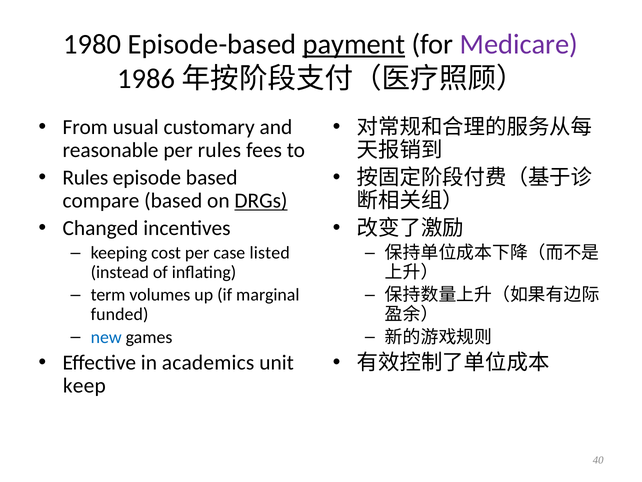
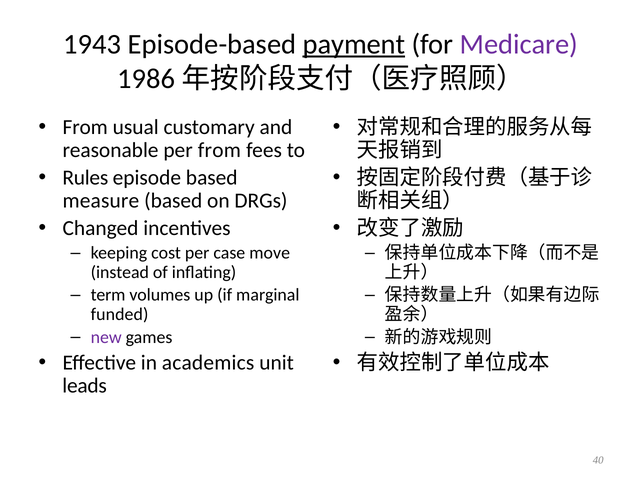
1980: 1980 -> 1943 (92, 44)
per rules: rules -> from (219, 150)
compare: compare -> measure (101, 201)
DRGs underline: present -> none (261, 201)
listed: listed -> move (270, 253)
new colour: blue -> purple (106, 337)
keep: keep -> leads (85, 385)
